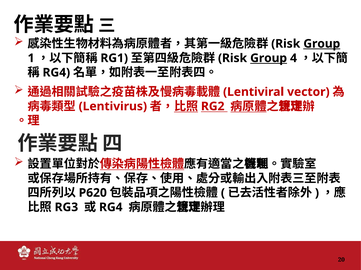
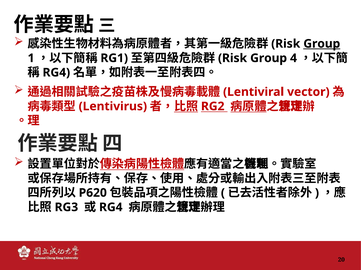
Group underline: present -> none (269, 58)
